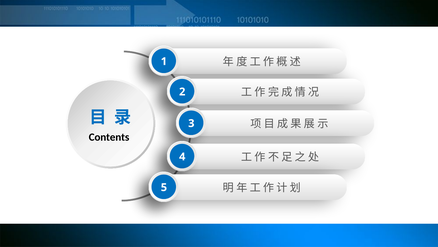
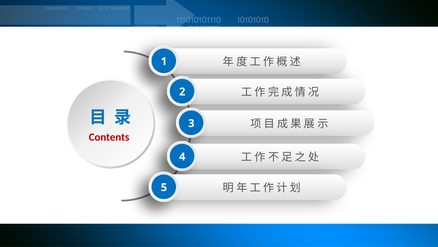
Contents colour: black -> red (109, 137)
